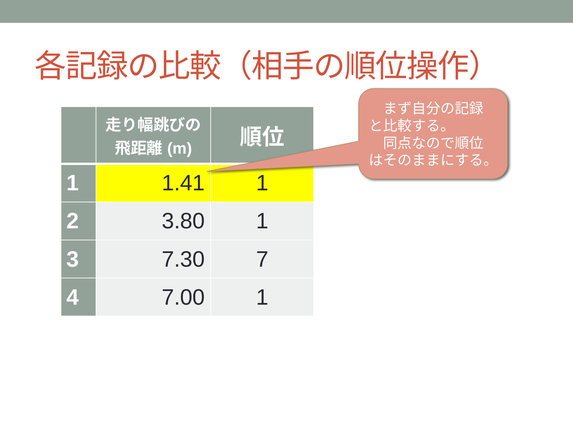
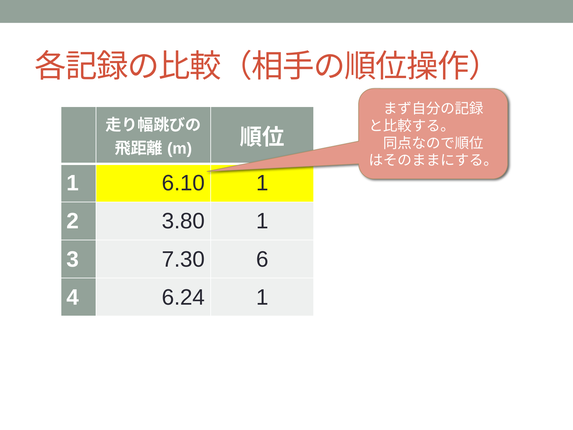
1.41: 1.41 -> 6.10 (183, 183)
7: 7 -> 6 (262, 259)
7.00: 7.00 -> 6.24 (183, 297)
